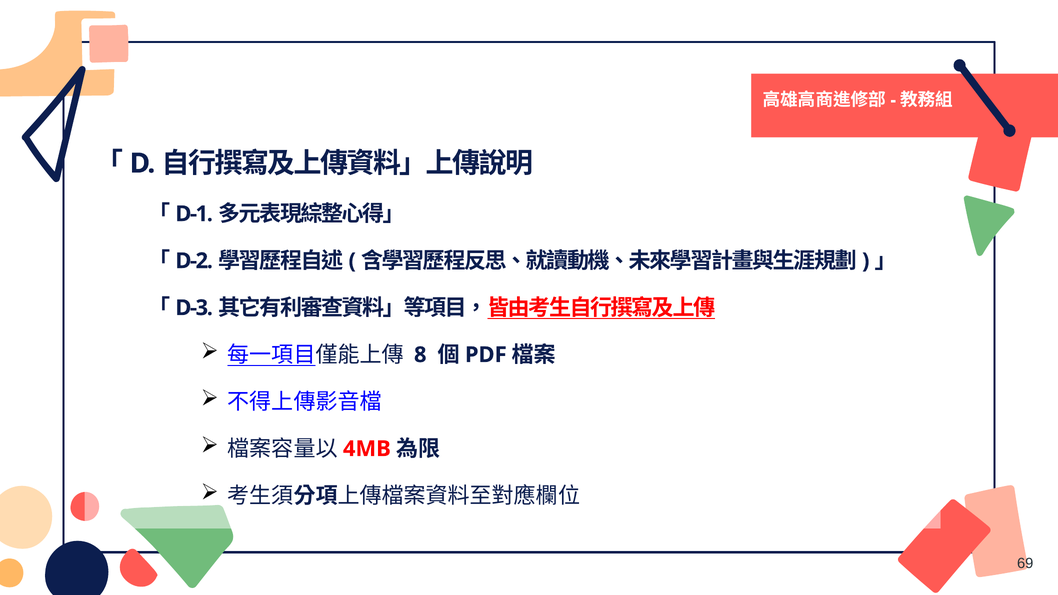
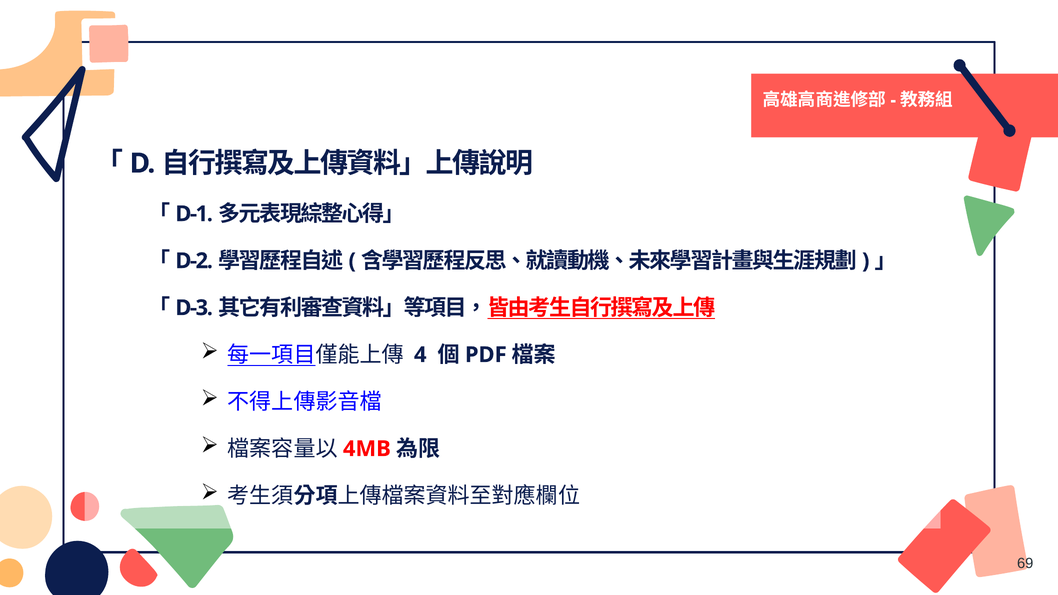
8: 8 -> 4 (420, 355)
